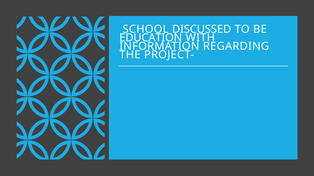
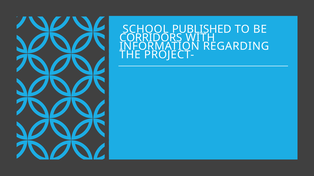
DISCUSSED: DISCUSSED -> PUBLISHED (202, 29)
EDUCATION: EDUCATION -> CORRIDORS (151, 38)
